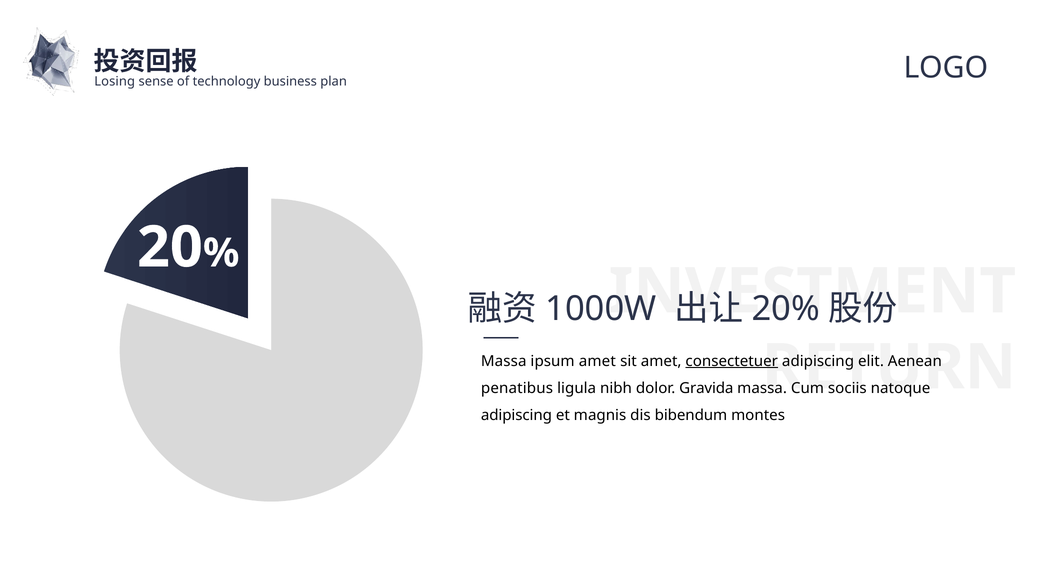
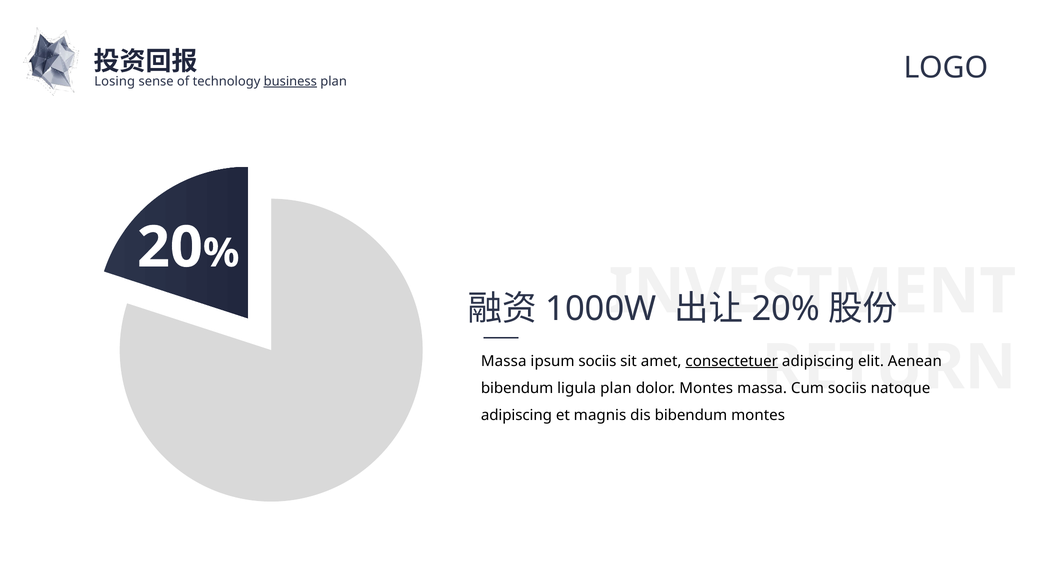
business underline: none -> present (290, 82)
ipsum amet: amet -> sociis (597, 361)
penatibus: penatibus -> bibendum (517, 388)
ligula nibh: nibh -> plan (616, 388)
dolor Gravida: Gravida -> Montes (706, 388)
